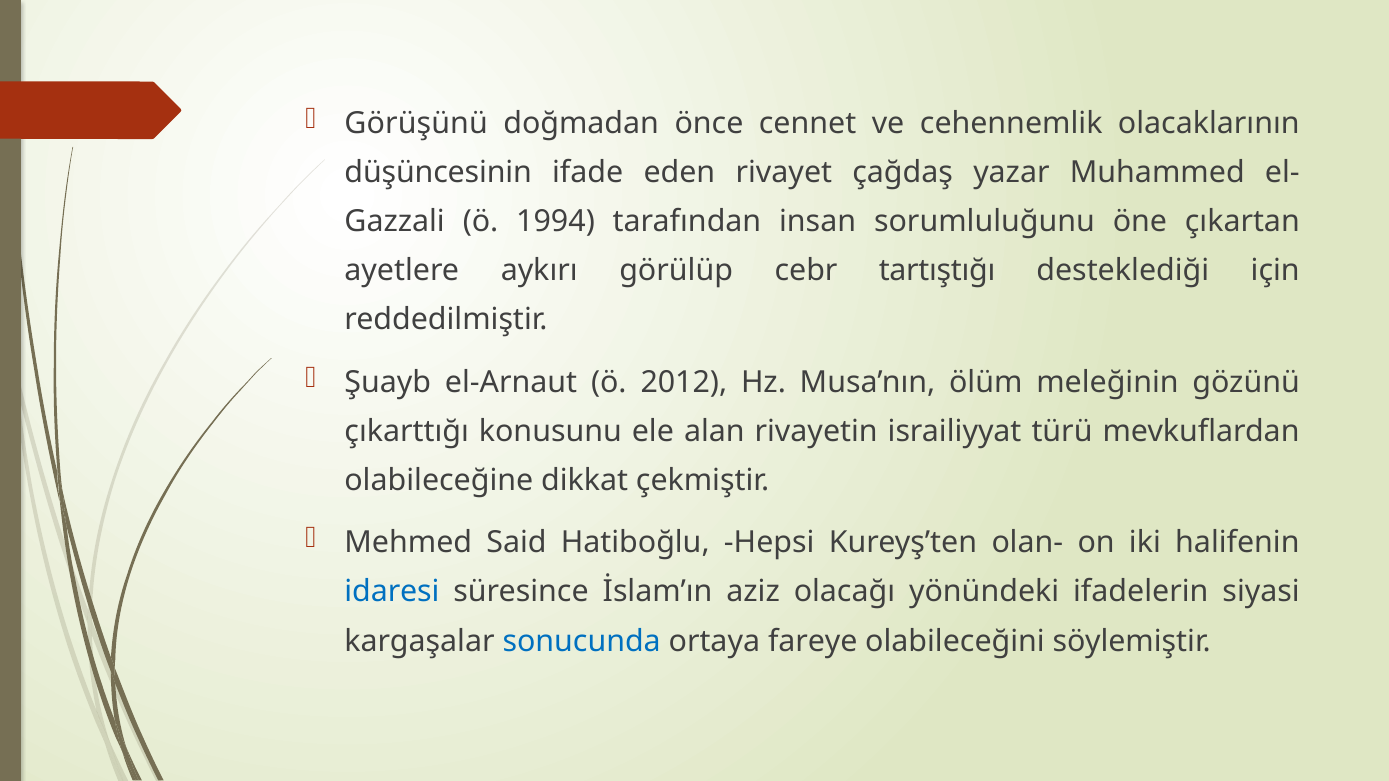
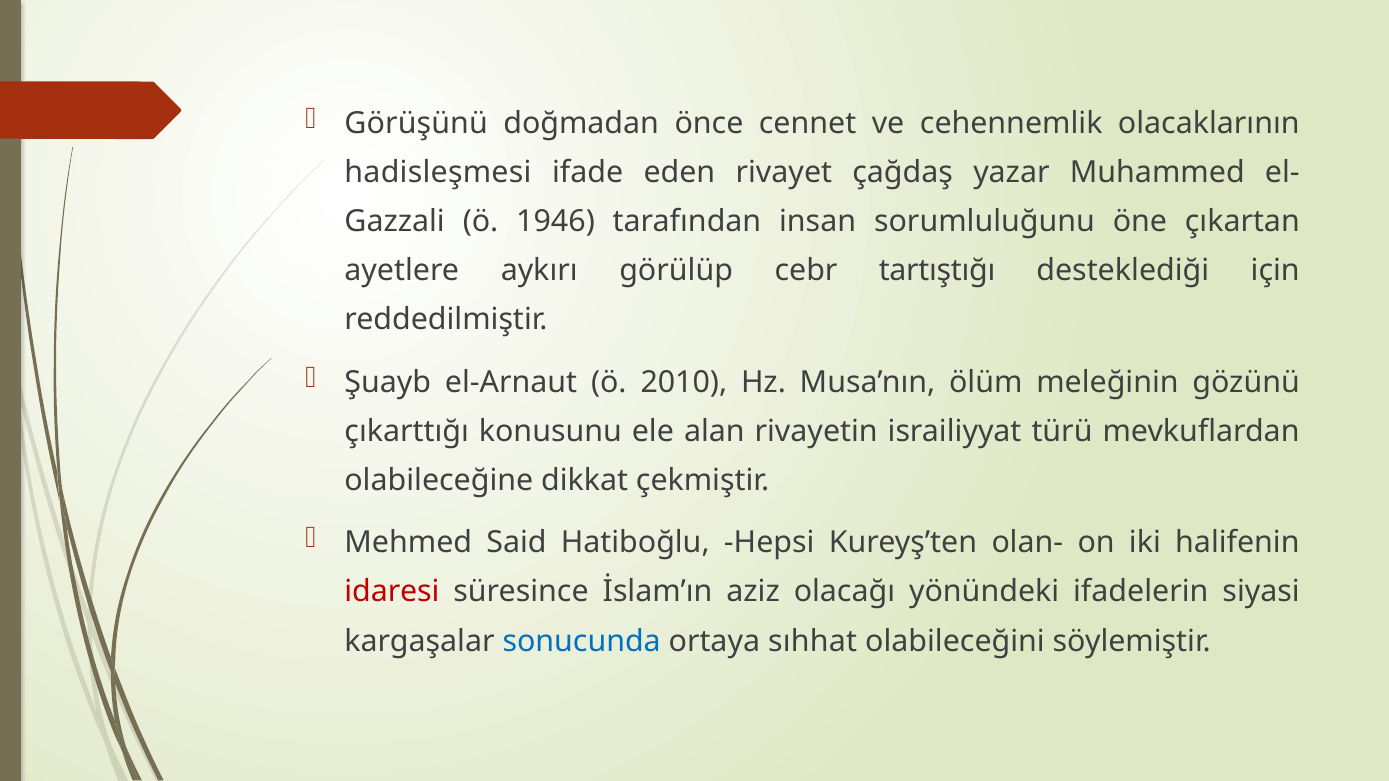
düşüncesinin: düşüncesinin -> hadisleşmesi (438, 172)
1994: 1994 -> 1946 (556, 222)
2012: 2012 -> 2010 (684, 382)
idaresi colour: blue -> red (392, 592)
fareye: fareye -> sıhhat (813, 641)
